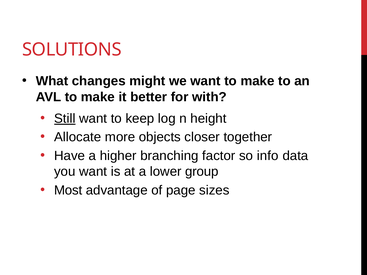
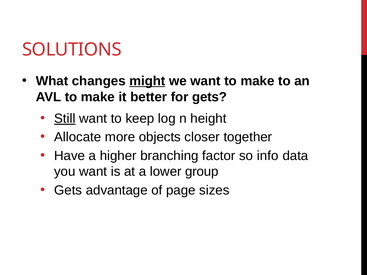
might underline: none -> present (147, 81)
for with: with -> gets (210, 97)
Most: Most -> Gets (68, 190)
